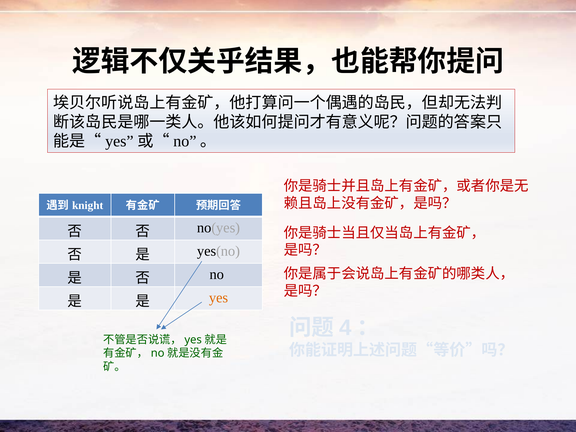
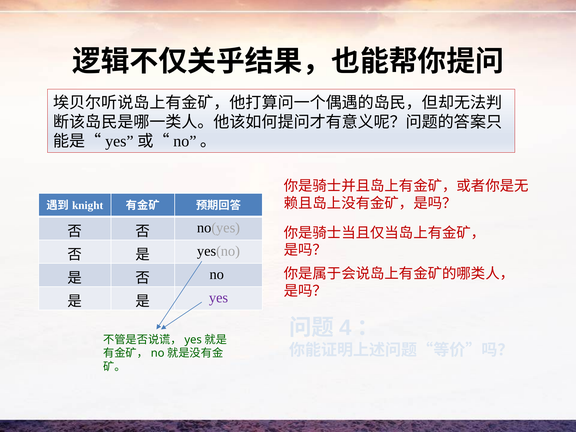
yes colour: orange -> purple (219, 298)
